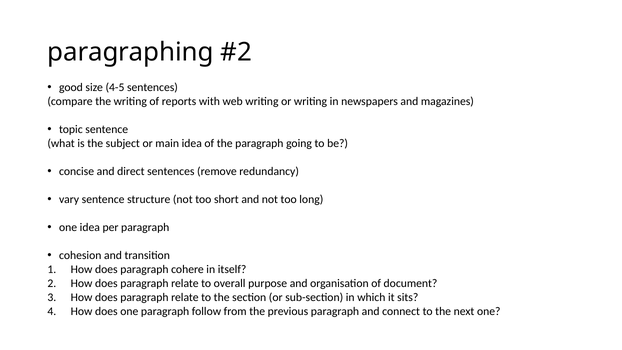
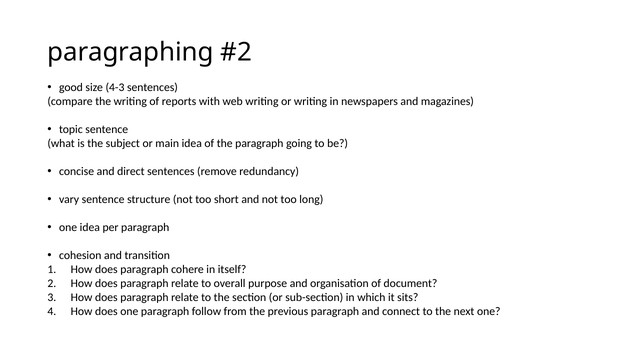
4-5: 4-5 -> 4-3 (115, 87)
